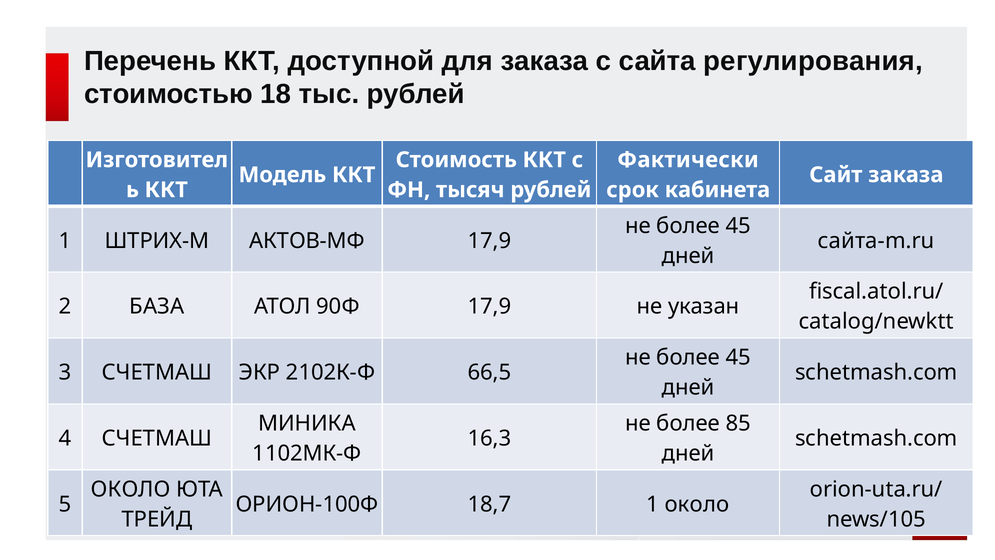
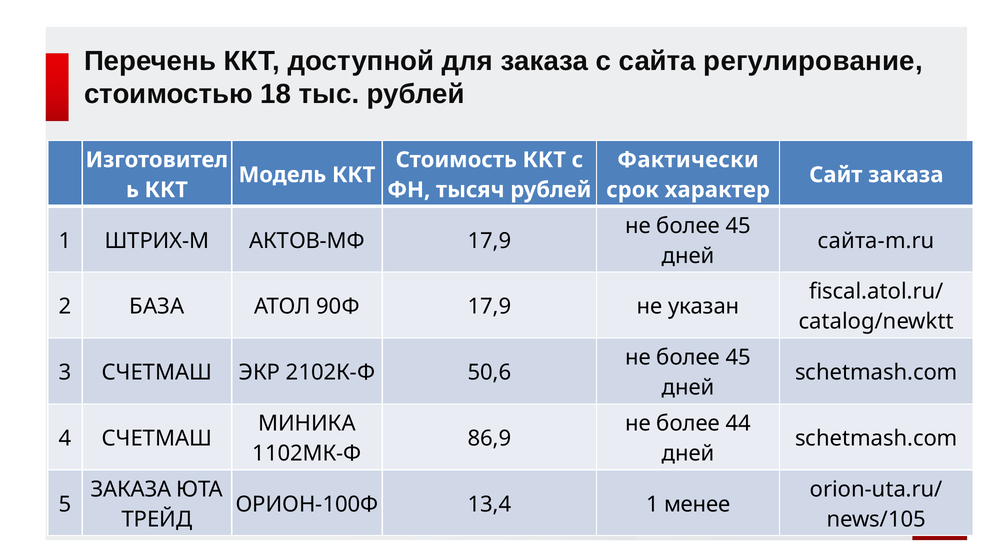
регулирования: регулирования -> регулирование (813, 61)
кабинета: кабинета -> характер (717, 190)
66,5: 66,5 -> 50,6 (490, 372)
85: 85 -> 44 (738, 423)
16,3: 16,3 -> 86,9 (490, 438)
ОКОЛО: ОКОЛО -> ЗАКАЗА (131, 489)
18,7: 18,7 -> 13,4 (490, 504)
1 около: около -> менее (697, 504)
